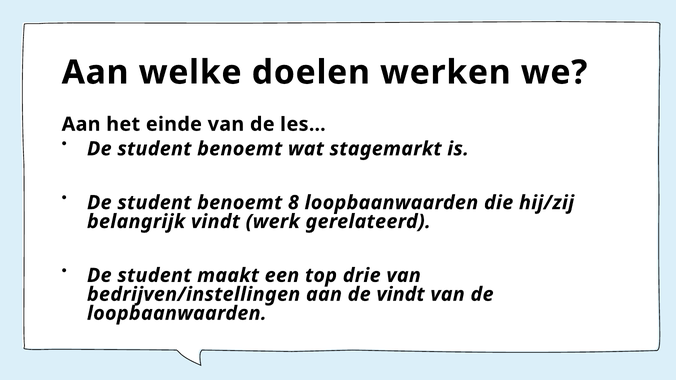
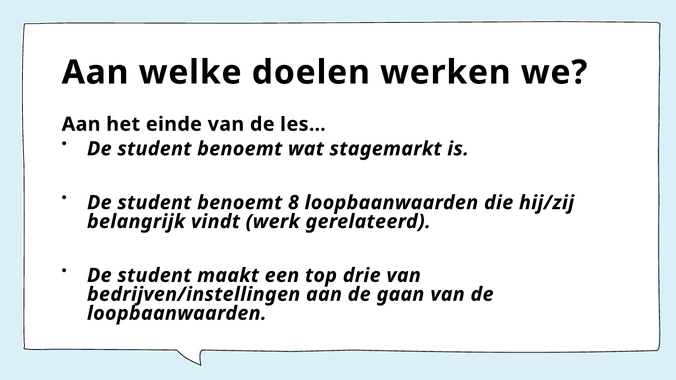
de vindt: vindt -> gaan (400, 295)
